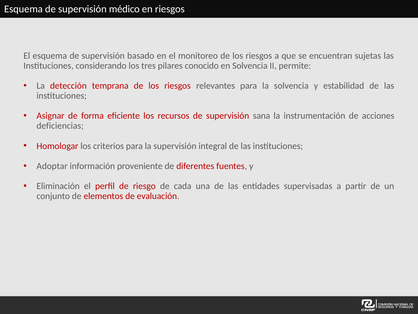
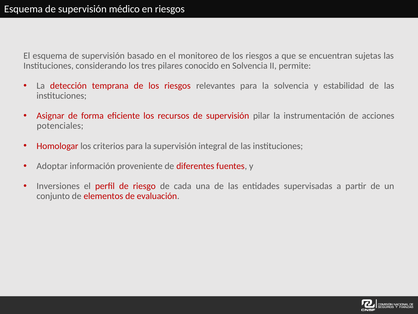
sana: sana -> pilar (262, 116)
deficiencias: deficiencias -> potenciales (60, 126)
Eliminación: Eliminación -> Inversiones (58, 186)
